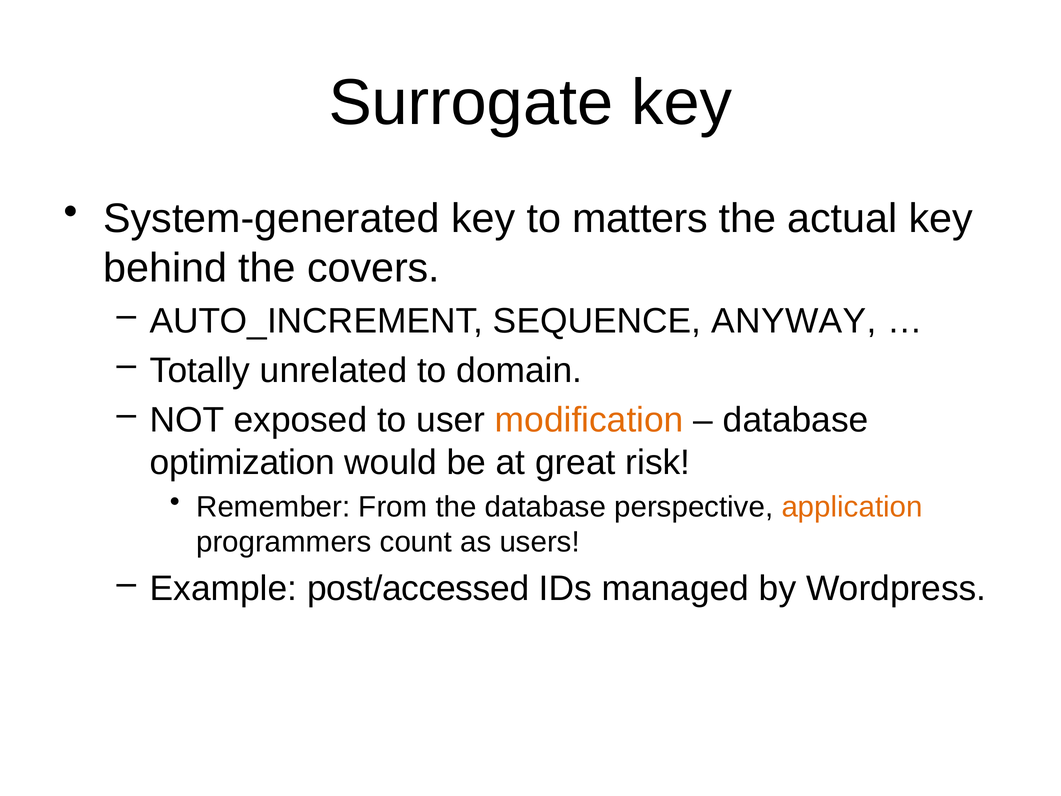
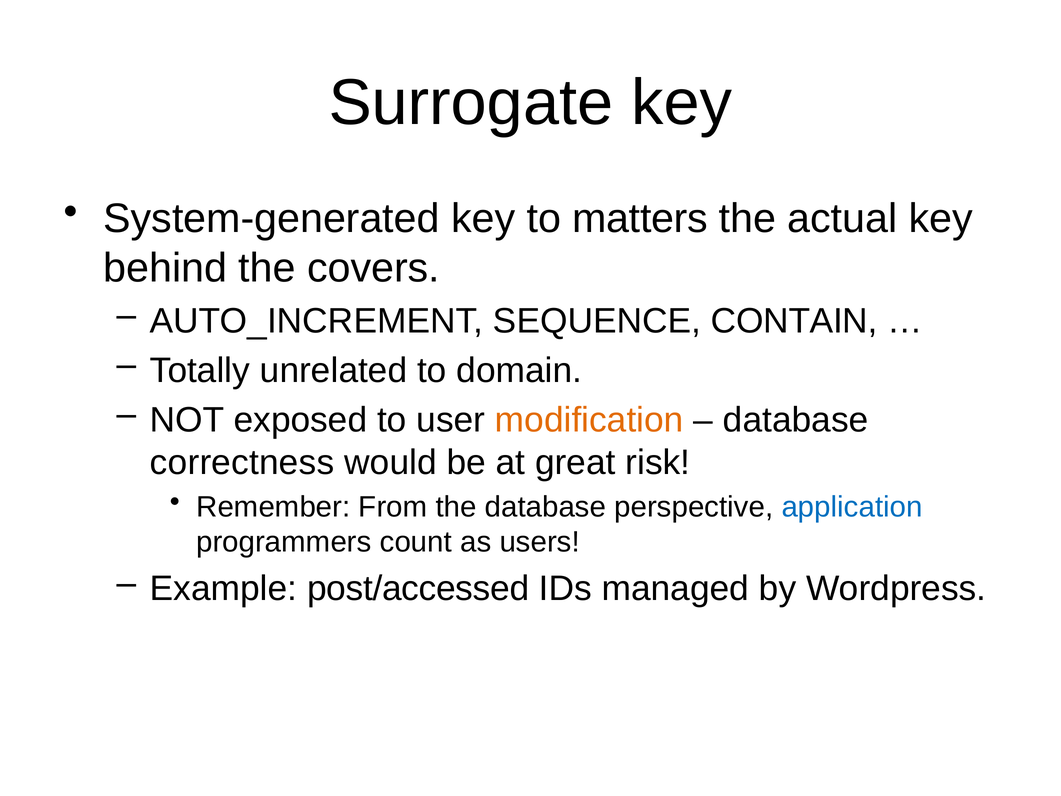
ANYWAY: ANYWAY -> CONTAIN (794, 321)
optimization: optimization -> correctness (242, 462)
application colour: orange -> blue (852, 507)
